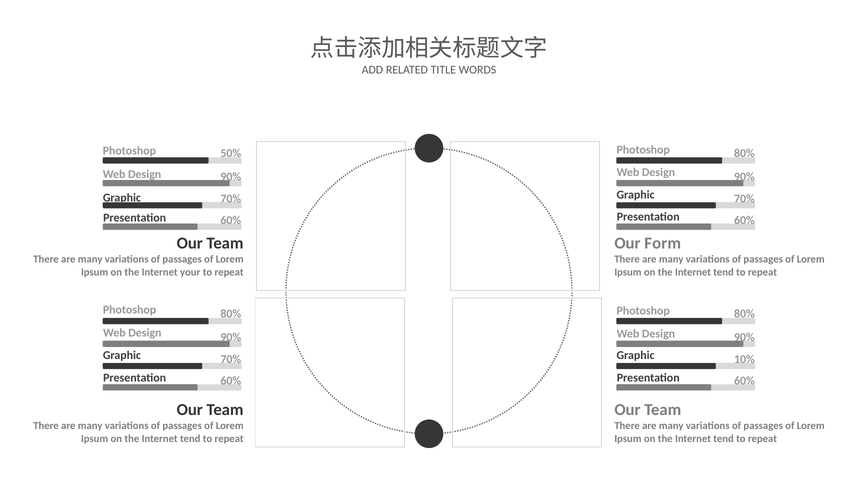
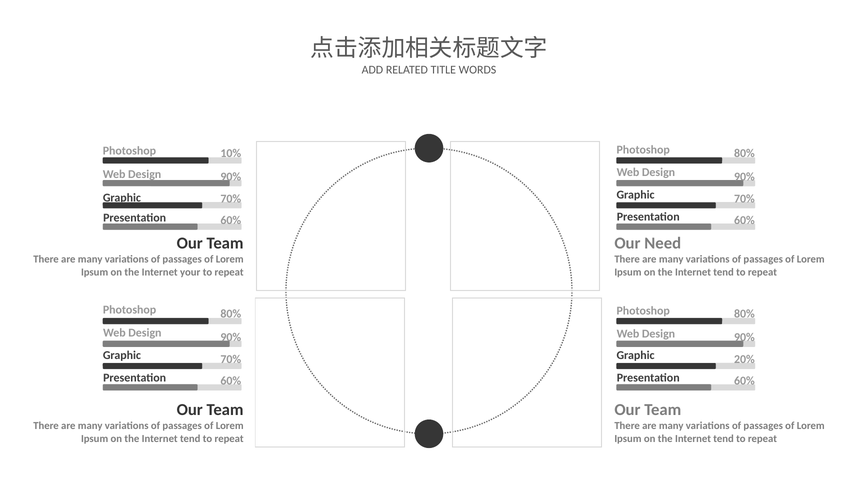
50%: 50% -> 10% (231, 153)
Form: Form -> Need (663, 243)
10%: 10% -> 20% (744, 360)
